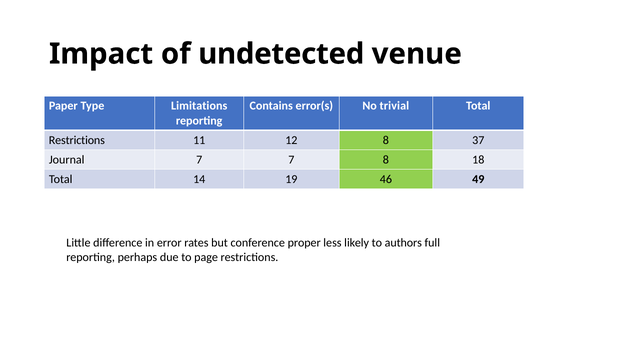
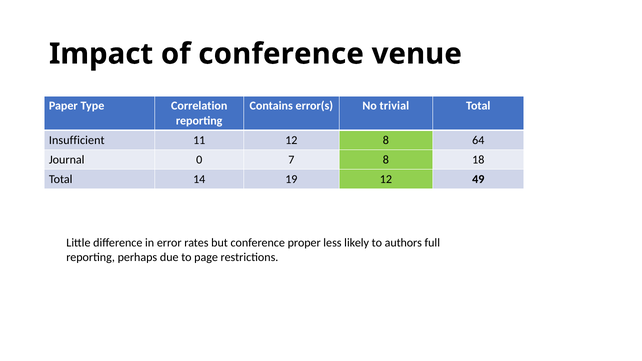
of undetected: undetected -> conference (281, 54)
Limitations: Limitations -> Correlation (199, 106)
Restrictions: Restrictions -> Insufficient (77, 140)
37: 37 -> 64 (478, 140)
Journal 7: 7 -> 0 (199, 160)
19 46: 46 -> 12 (386, 179)
